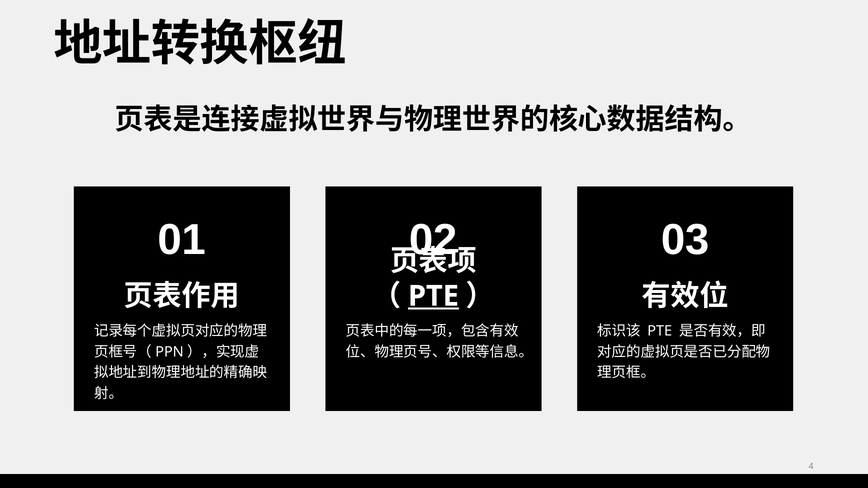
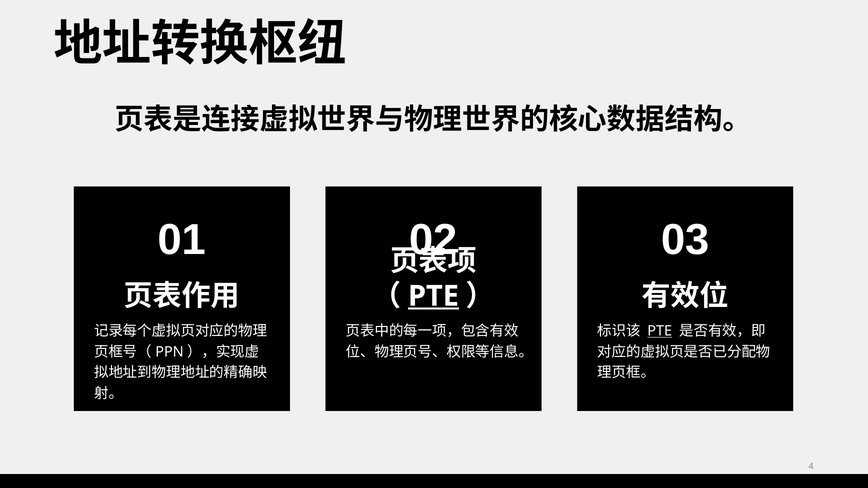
PTE underline: none -> present (660, 331)
